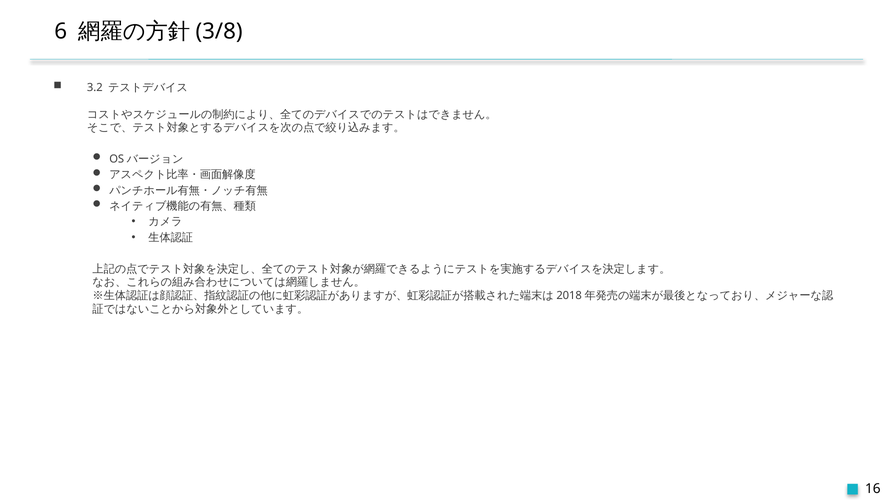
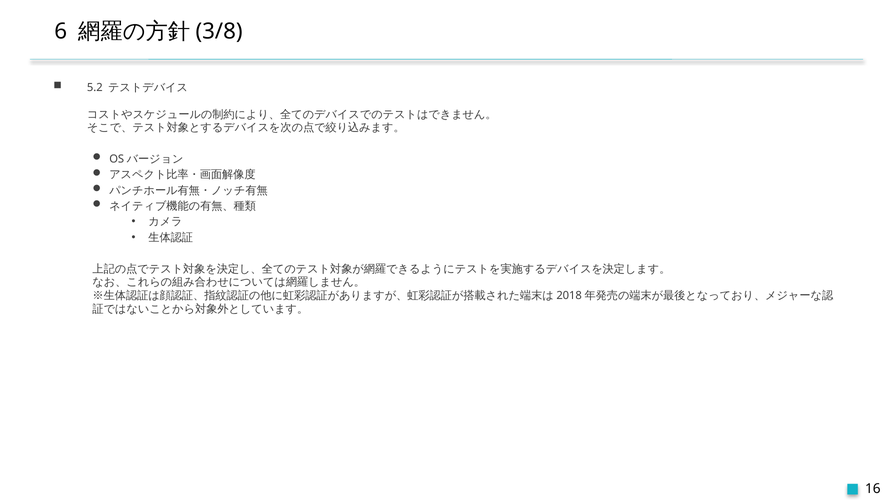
3.2: 3.2 -> 5.2 (95, 88)
